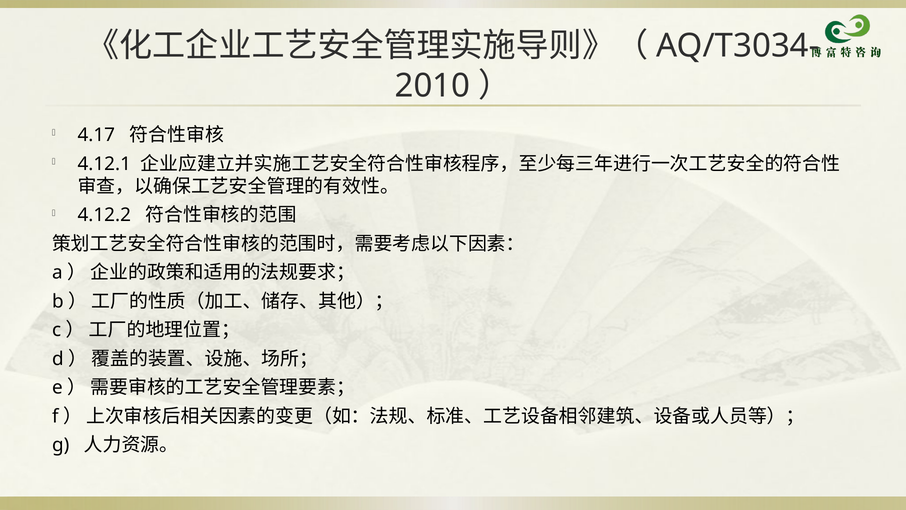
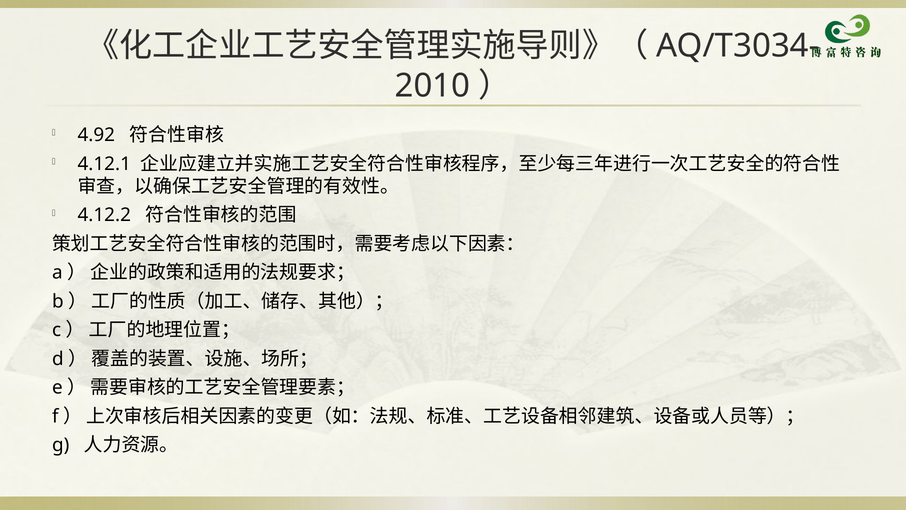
4.17: 4.17 -> 4.92 (96, 135)
